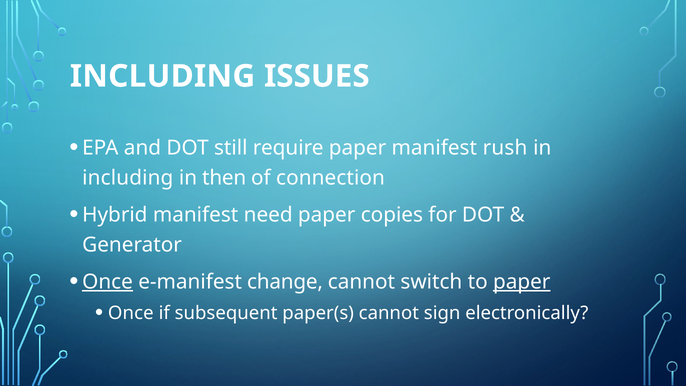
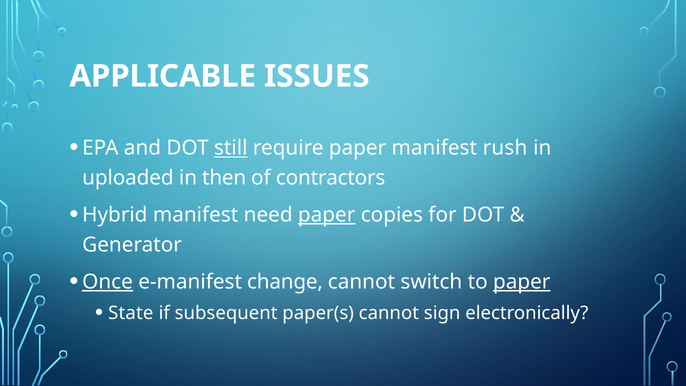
INCLUDING: INCLUDING -> APPLICABLE (163, 76)
still underline: none -> present (231, 148)
including: including -> uploaded (128, 178)
connection: connection -> contractors (331, 178)
paper underline: none -> present (327, 215)
Once: Once -> State (131, 313)
